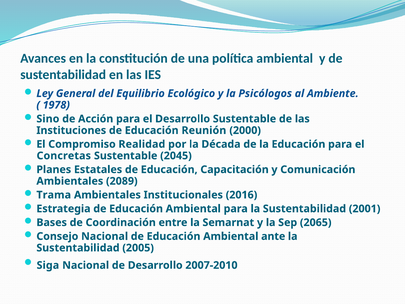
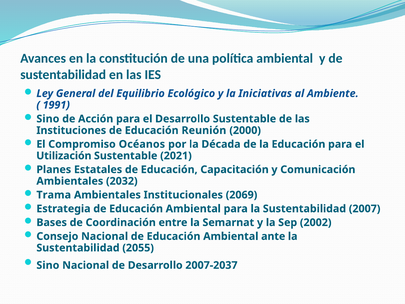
Psicólogos: Psicólogos -> Iniciativas (265, 93)
1978: 1978 -> 1991 (56, 105)
Realidad: Realidad -> Océanos (142, 144)
Concretas: Concretas -> Utilización (64, 156)
2045: 2045 -> 2021 (176, 156)
2089: 2089 -> 2032 (122, 181)
2016: 2016 -> 2069 (242, 195)
2001: 2001 -> 2007 (365, 209)
2065: 2065 -> 2002 (316, 222)
2005: 2005 -> 2055 (138, 248)
Siga: Siga -> Sino (48, 265)
2007-2010: 2007-2010 -> 2007-2037 (211, 265)
